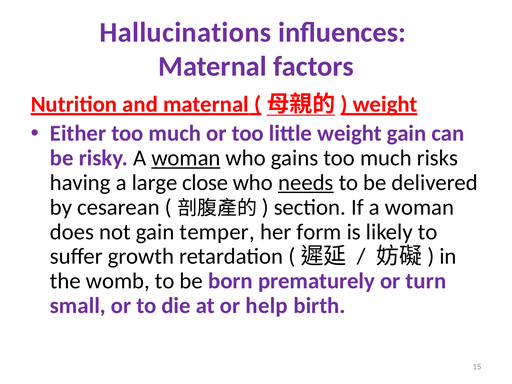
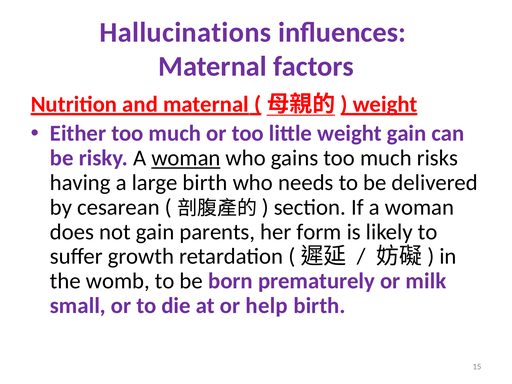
large close: close -> birth (205, 183)
needs underline: present -> none (306, 183)
temper: temper -> parents (217, 232)
turn: turn -> milk (426, 281)
